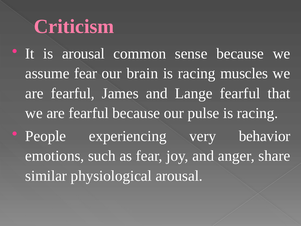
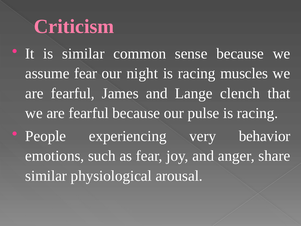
is arousal: arousal -> similar (83, 54)
brain: brain -> night (142, 73)
Lange fearful: fearful -> clench (240, 93)
